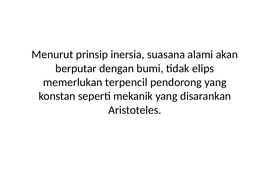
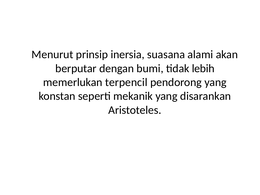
elips: elips -> lebih (203, 68)
